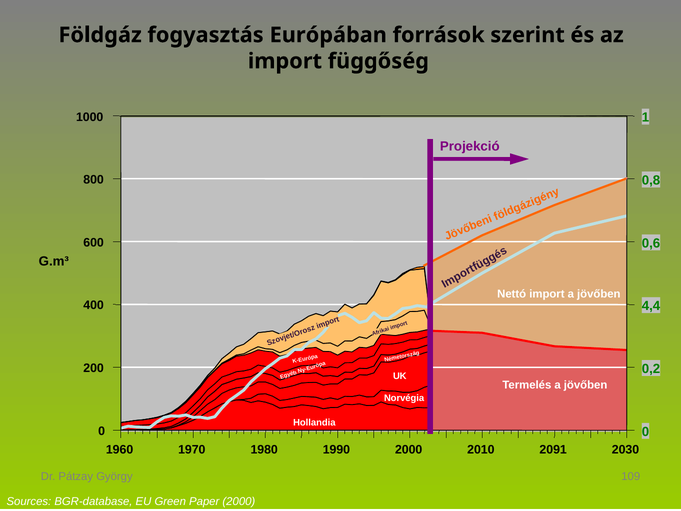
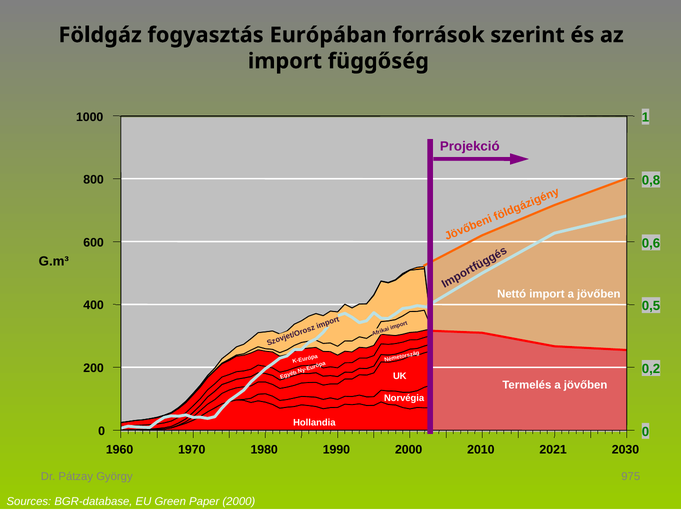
4,4: 4,4 -> 0,5 (651, 306)
2091: 2091 -> 2021 (553, 450)
109: 109 -> 975 (631, 476)
